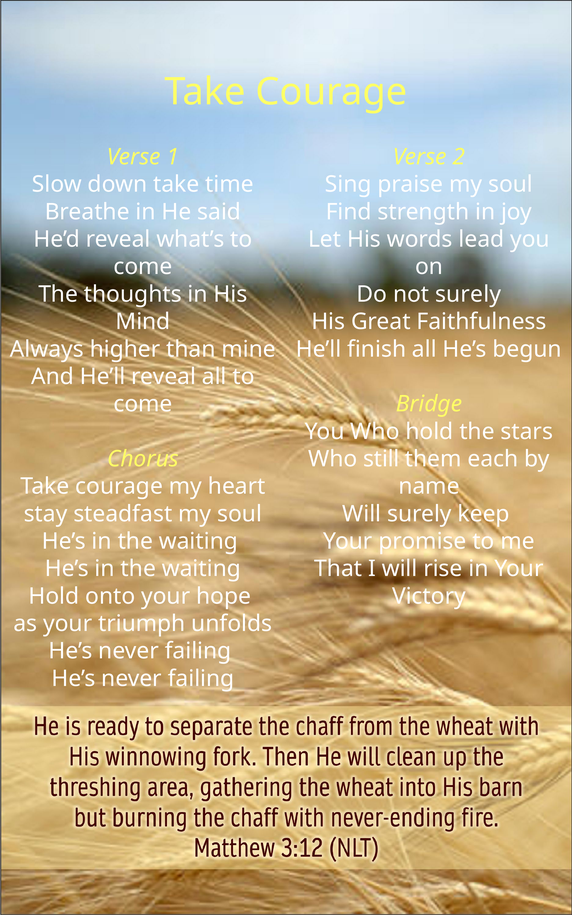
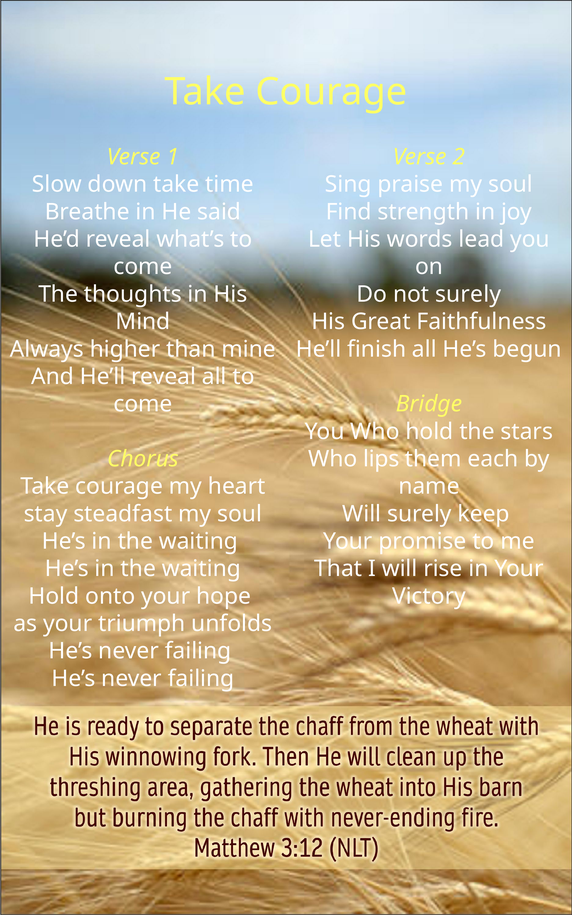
still: still -> lips (381, 459)
